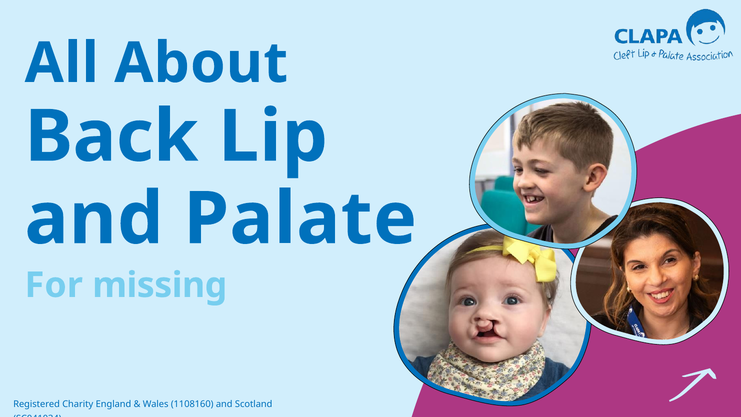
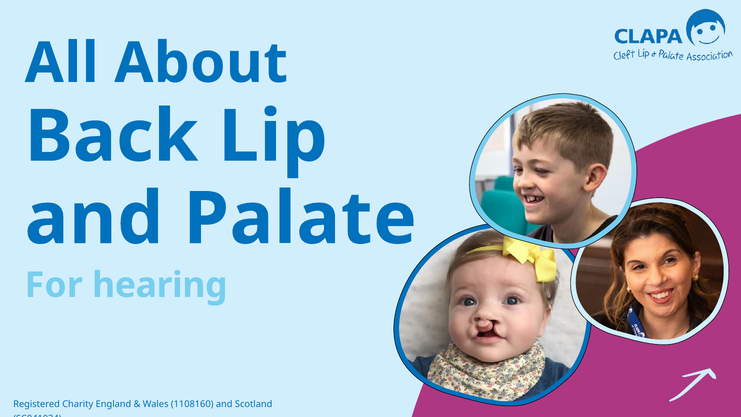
missing: missing -> hearing (160, 285)
